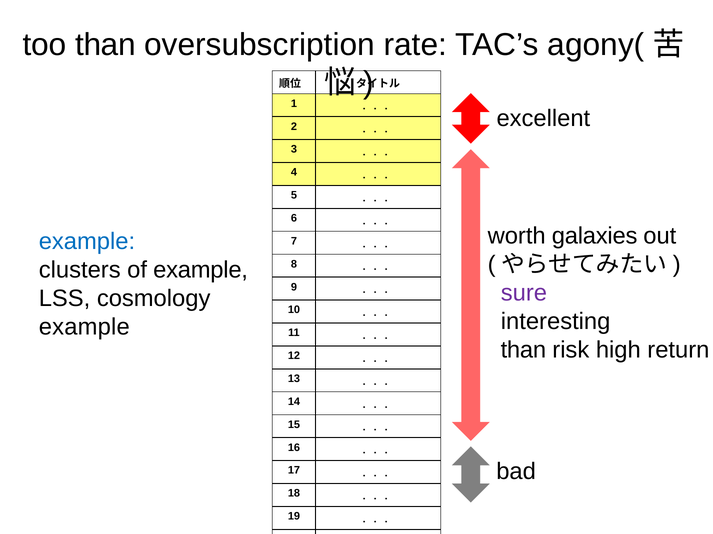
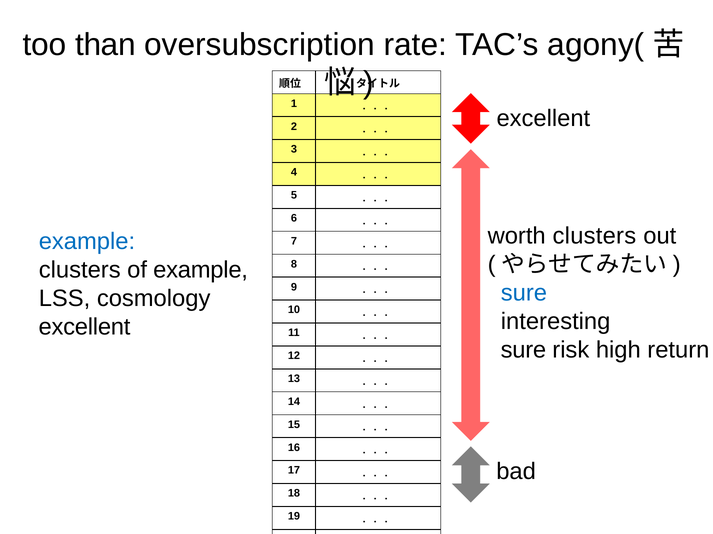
worth galaxies: galaxies -> clusters (594, 236)
sure colour: purple -> blue (524, 293)
example: example -> excellent (84, 327)
than: than -> sure (523, 350)
